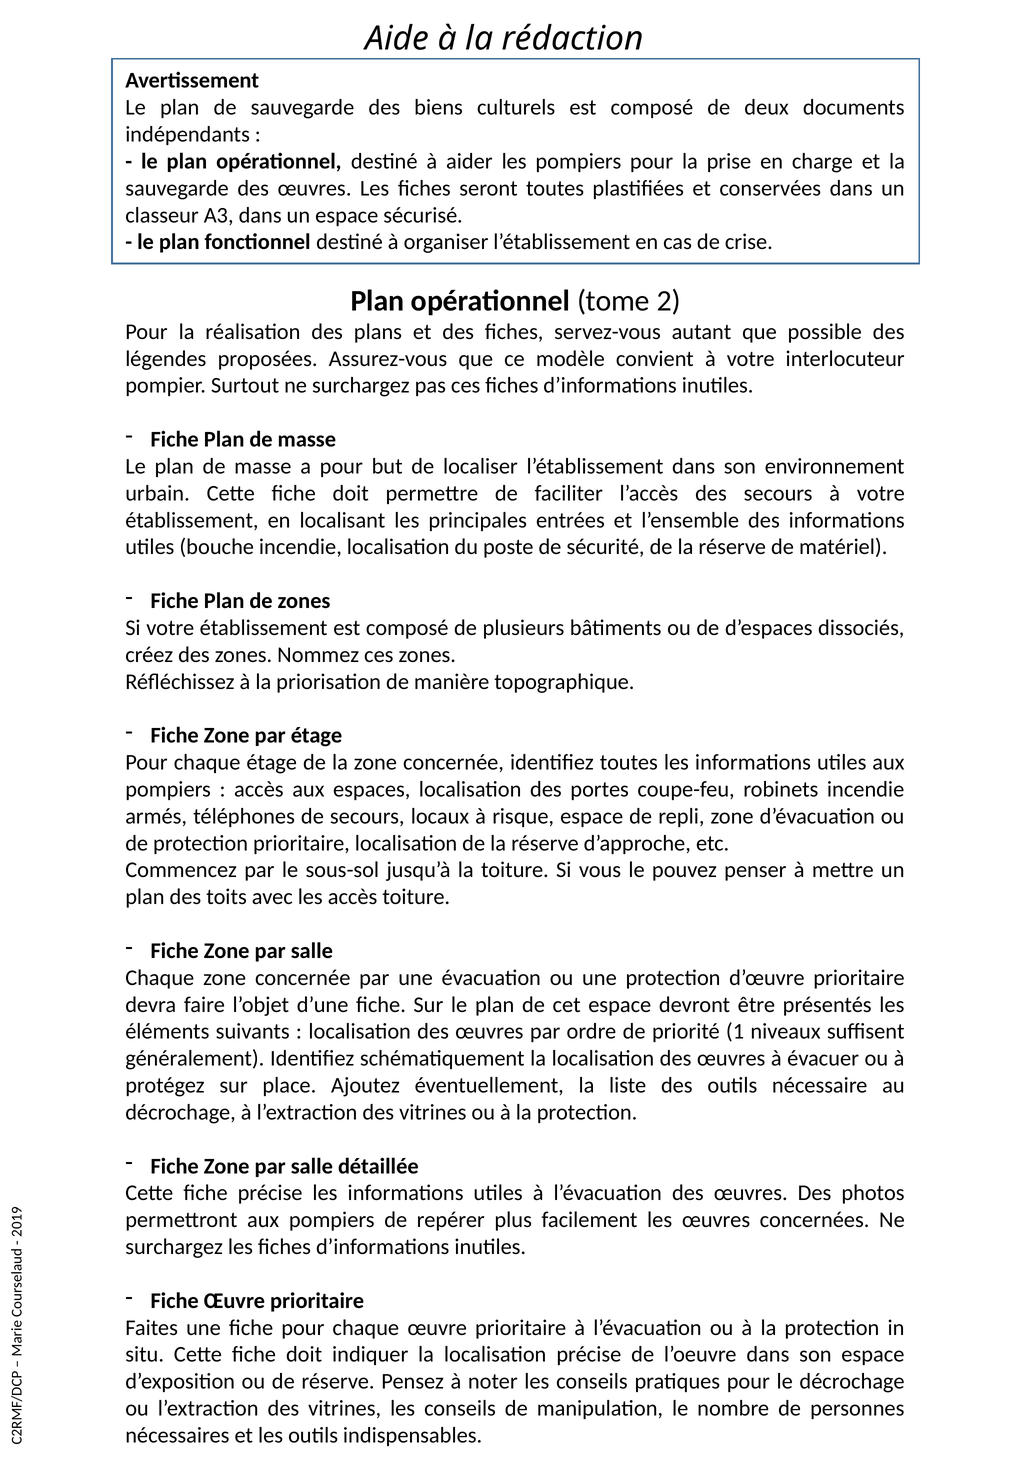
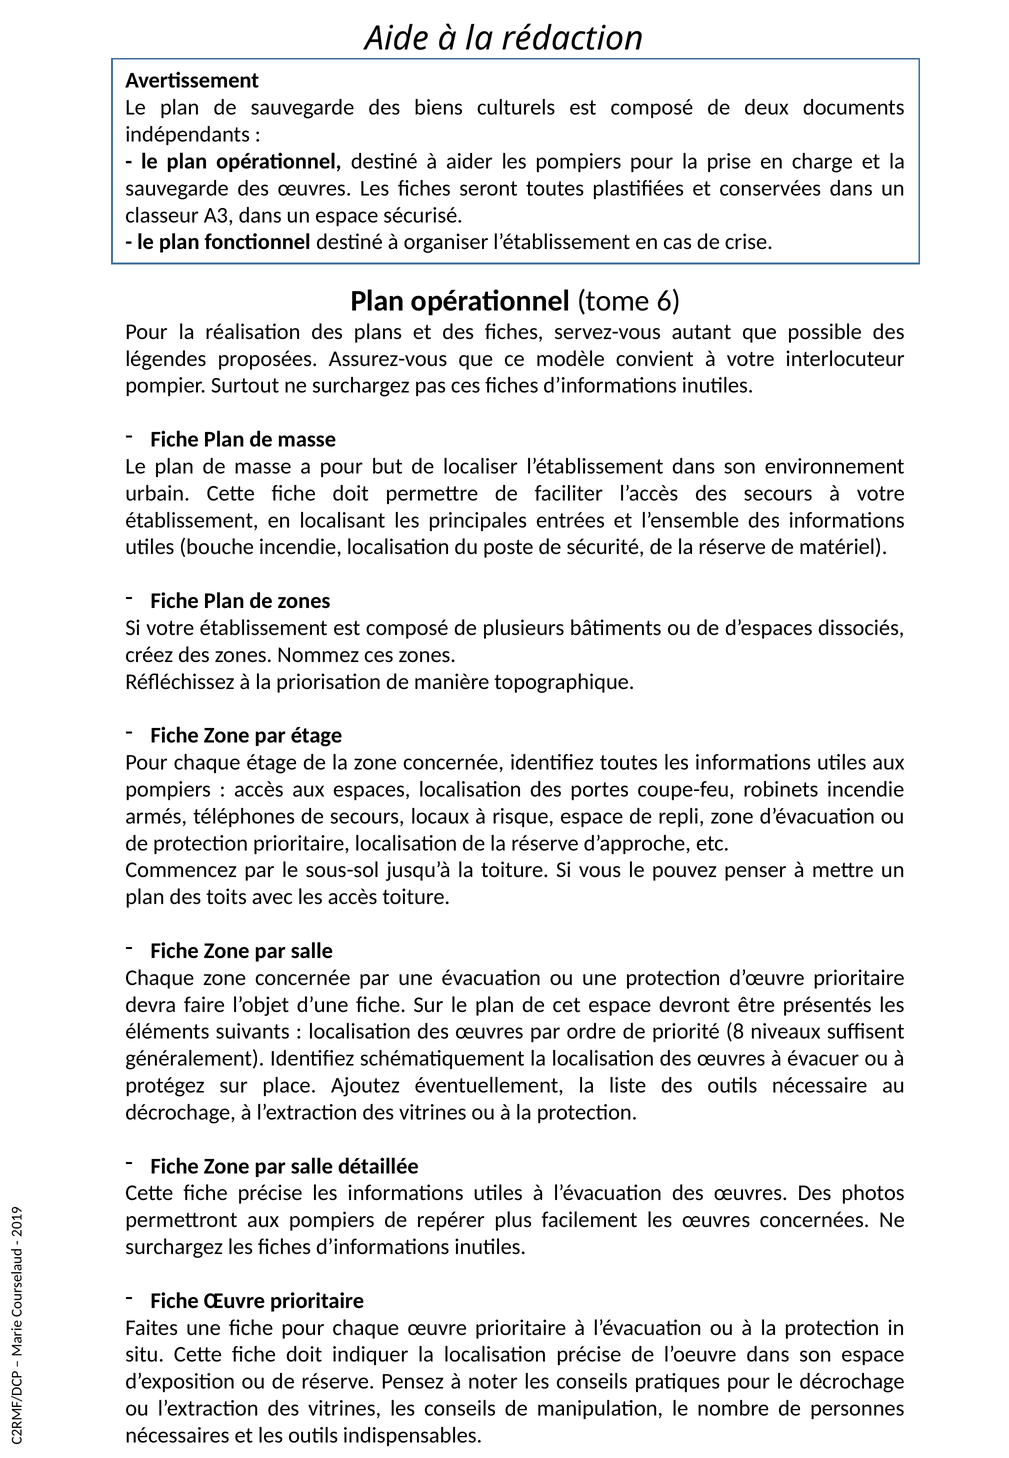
tome 2: 2 -> 6 (669, 301)
priorité 1: 1 -> 8 (735, 1031)
